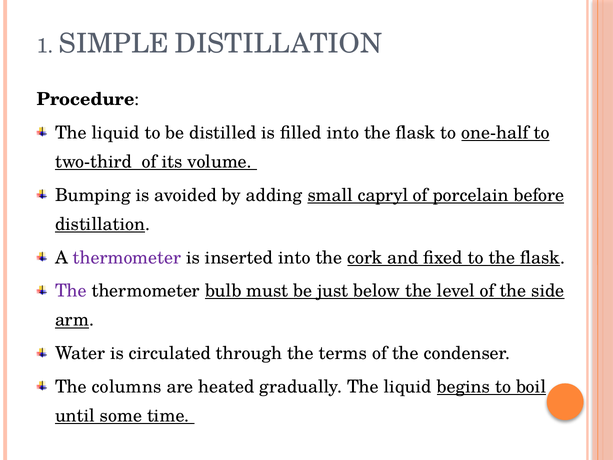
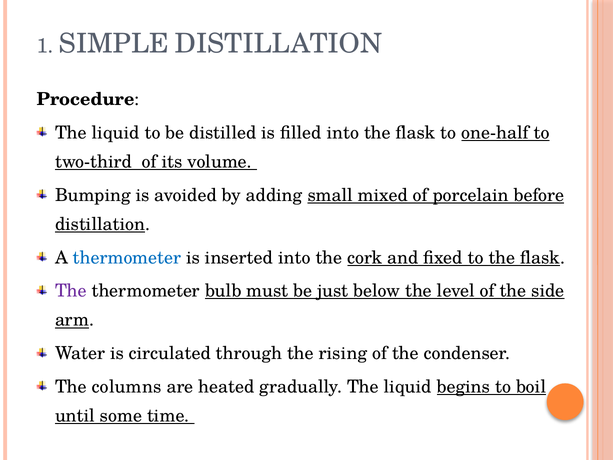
capryl: capryl -> mixed (383, 195)
thermometer colour: purple -> blue (127, 257)
terms: terms -> rising (343, 353)
